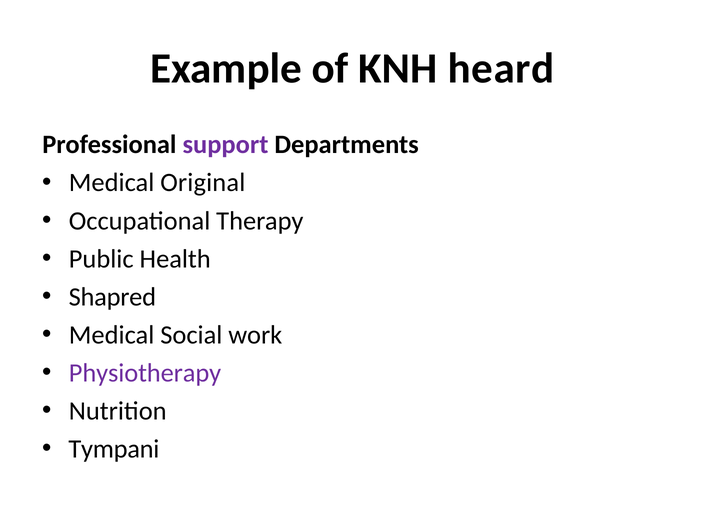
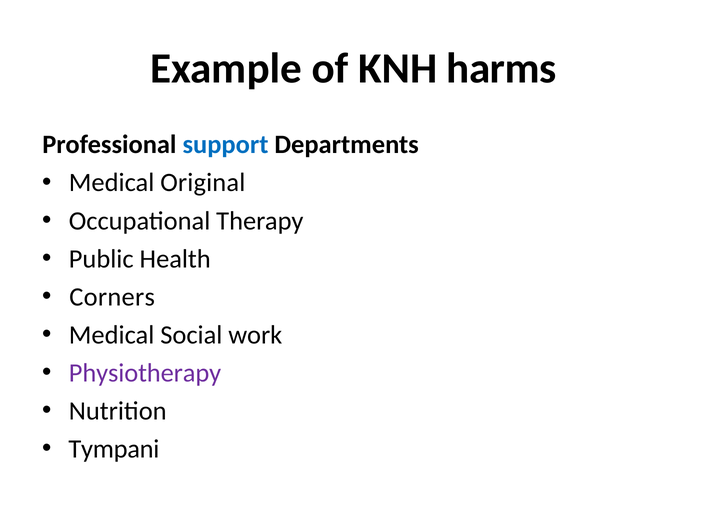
heard: heard -> harms (501, 68)
support colour: purple -> blue (226, 145)
Shapred: Shapred -> Corners (112, 297)
